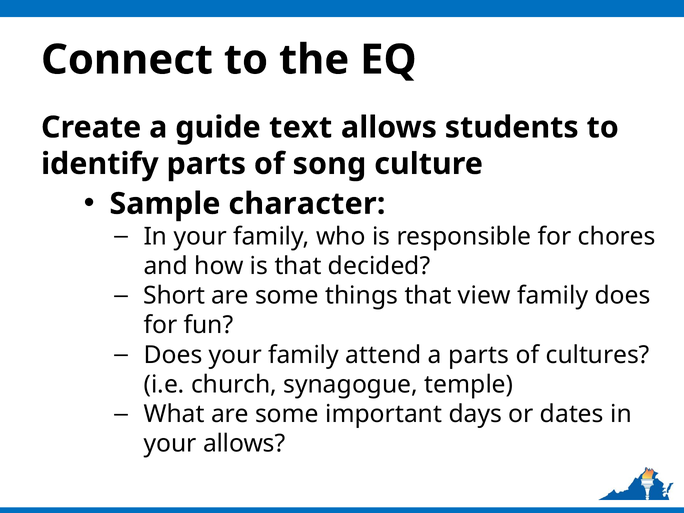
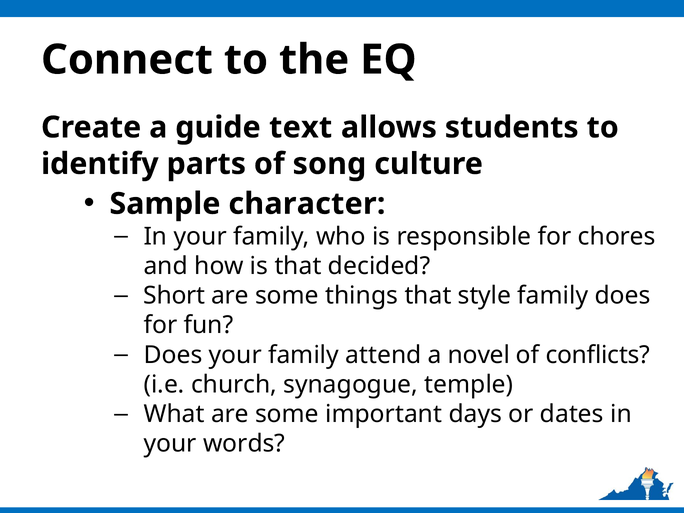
view: view -> style (485, 296)
a parts: parts -> novel (479, 355)
cultures: cultures -> conflicts (598, 355)
your allows: allows -> words (244, 444)
